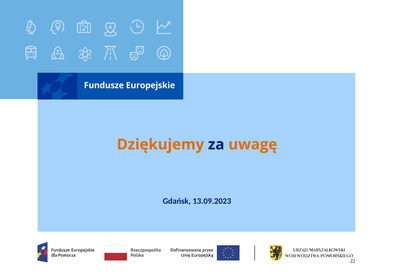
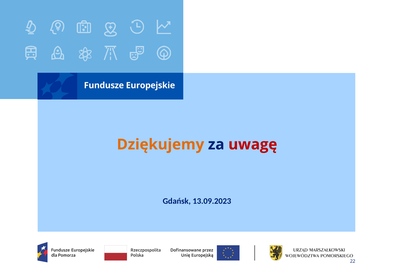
uwagę colour: orange -> red (253, 144)
